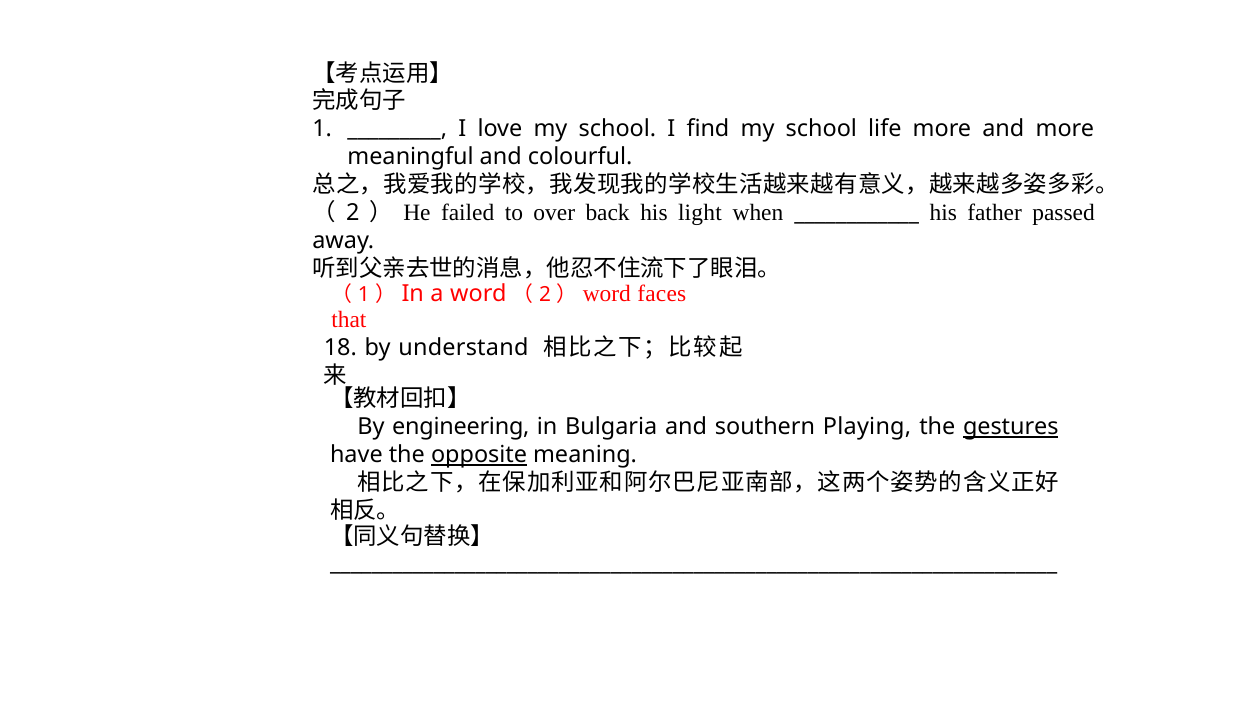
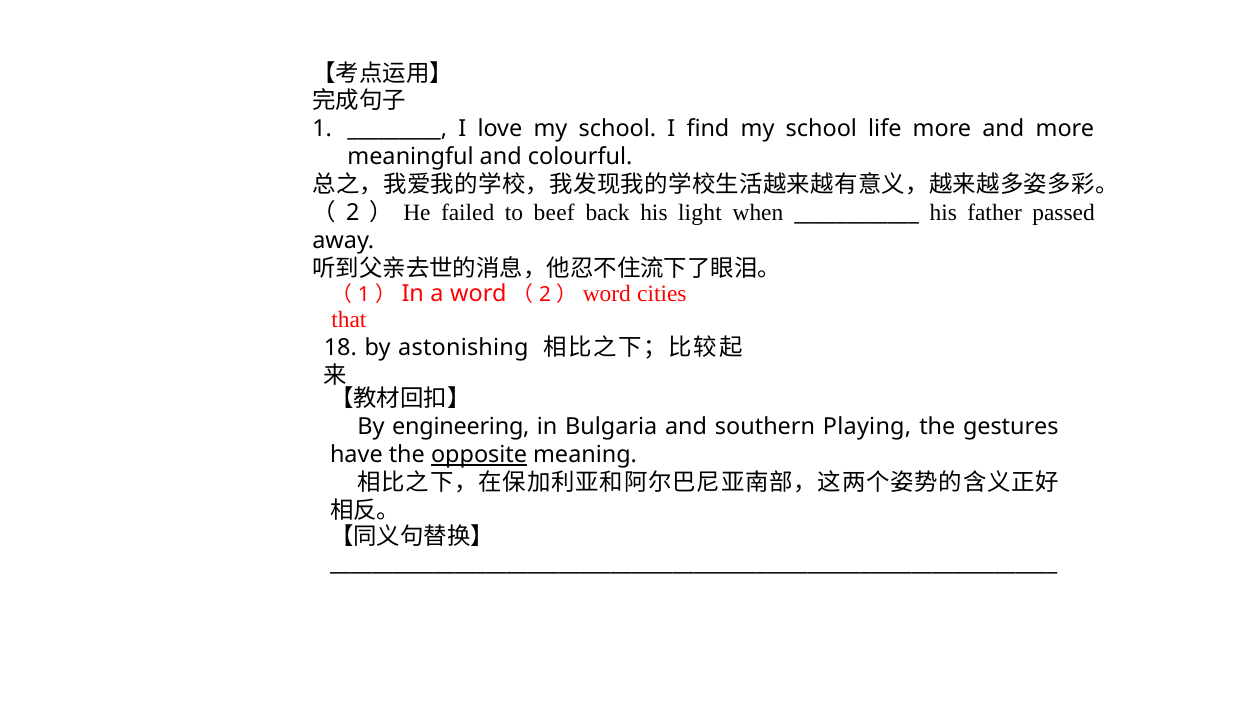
over: over -> beef (554, 213)
faces: faces -> cities (662, 294)
understand: understand -> astonishing (463, 347)
gestures underline: present -> none (1011, 427)
